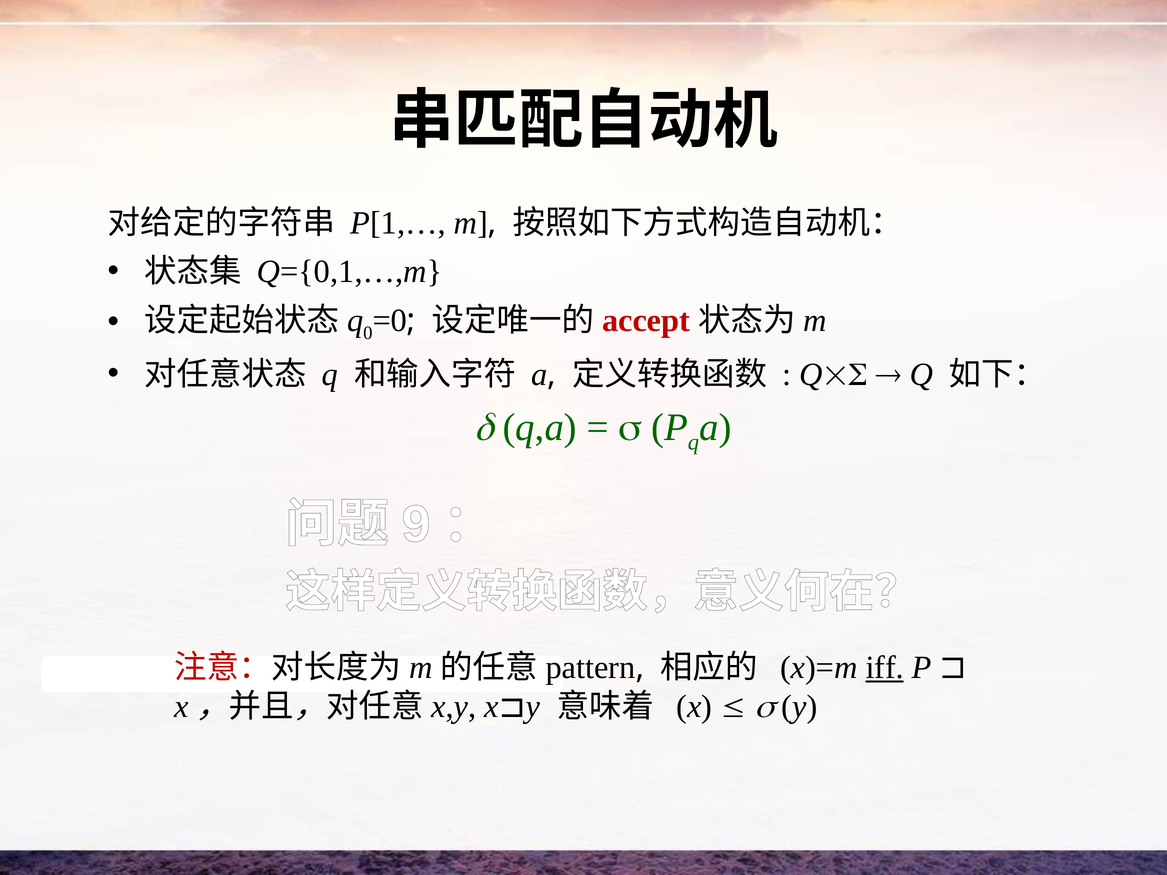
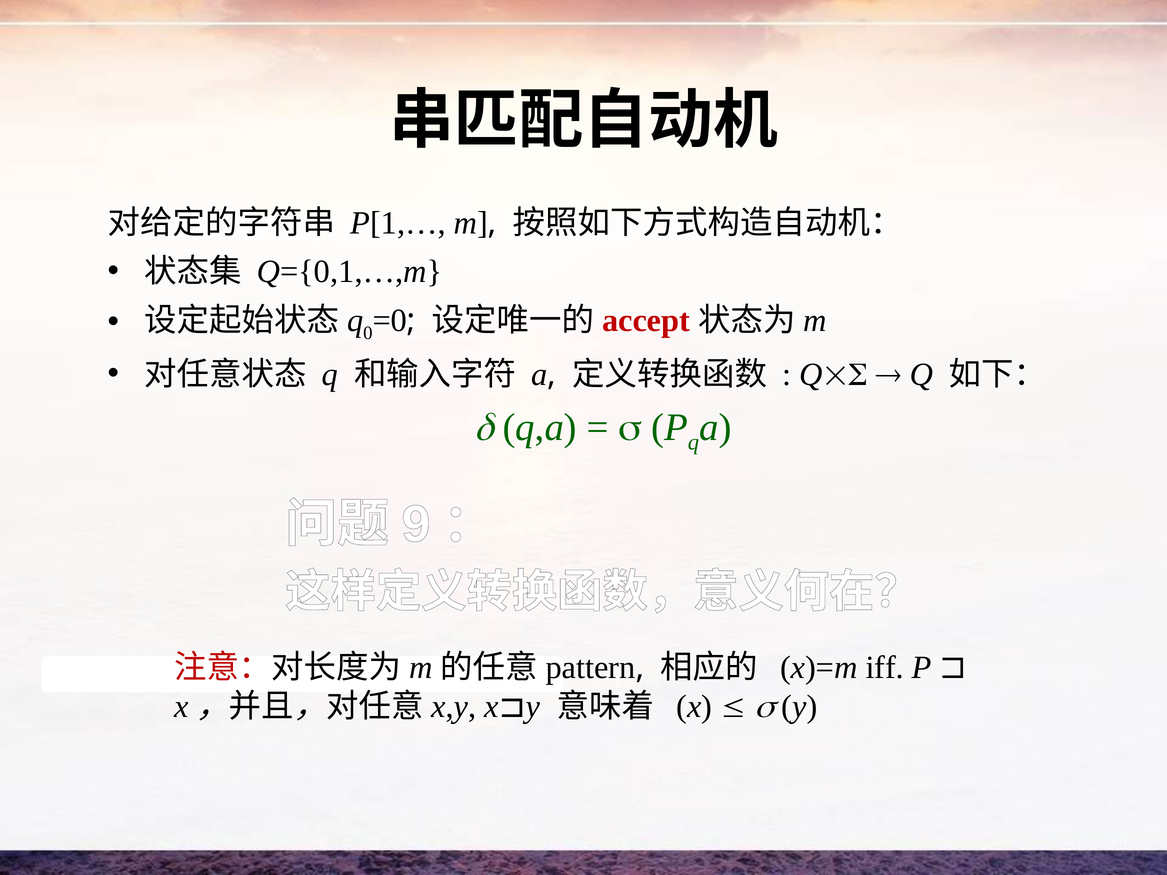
iff underline: present -> none (885, 668)
